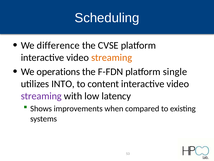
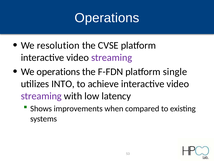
Scheduling: Scheduling -> Operations (107, 18)
difference: difference -> resolution (58, 45)
streaming colour: orange -> purple (112, 57)
content: content -> achieve (103, 84)
